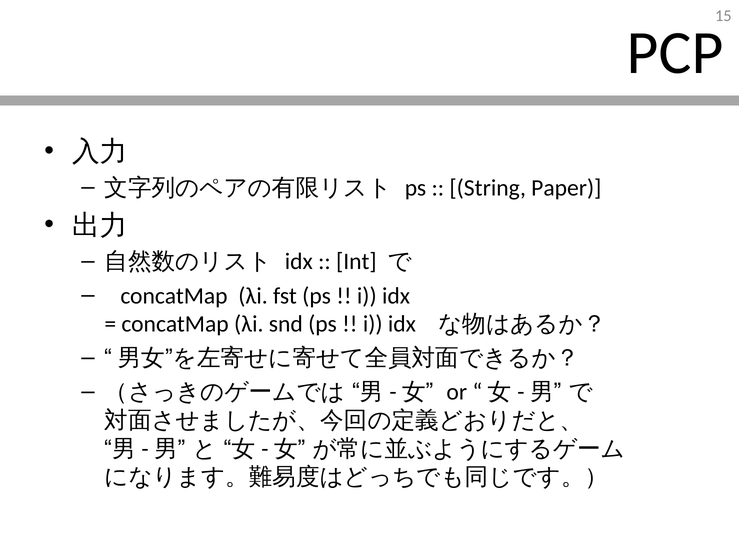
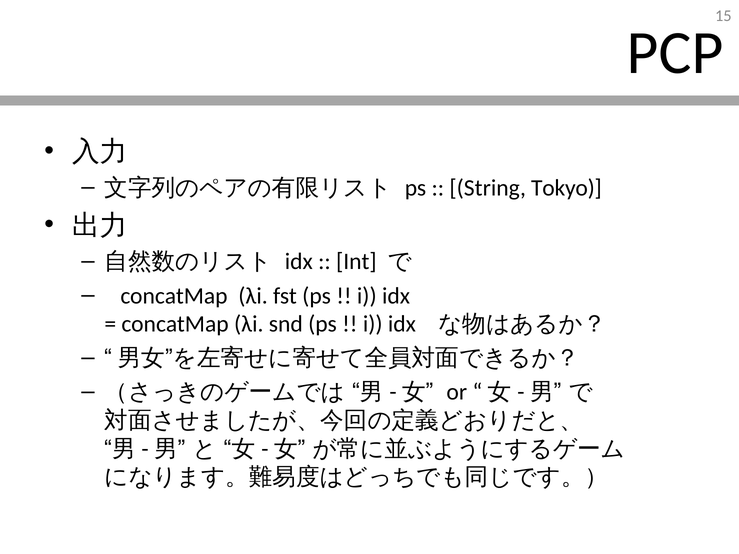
Paper: Paper -> Tokyo (566, 188)
